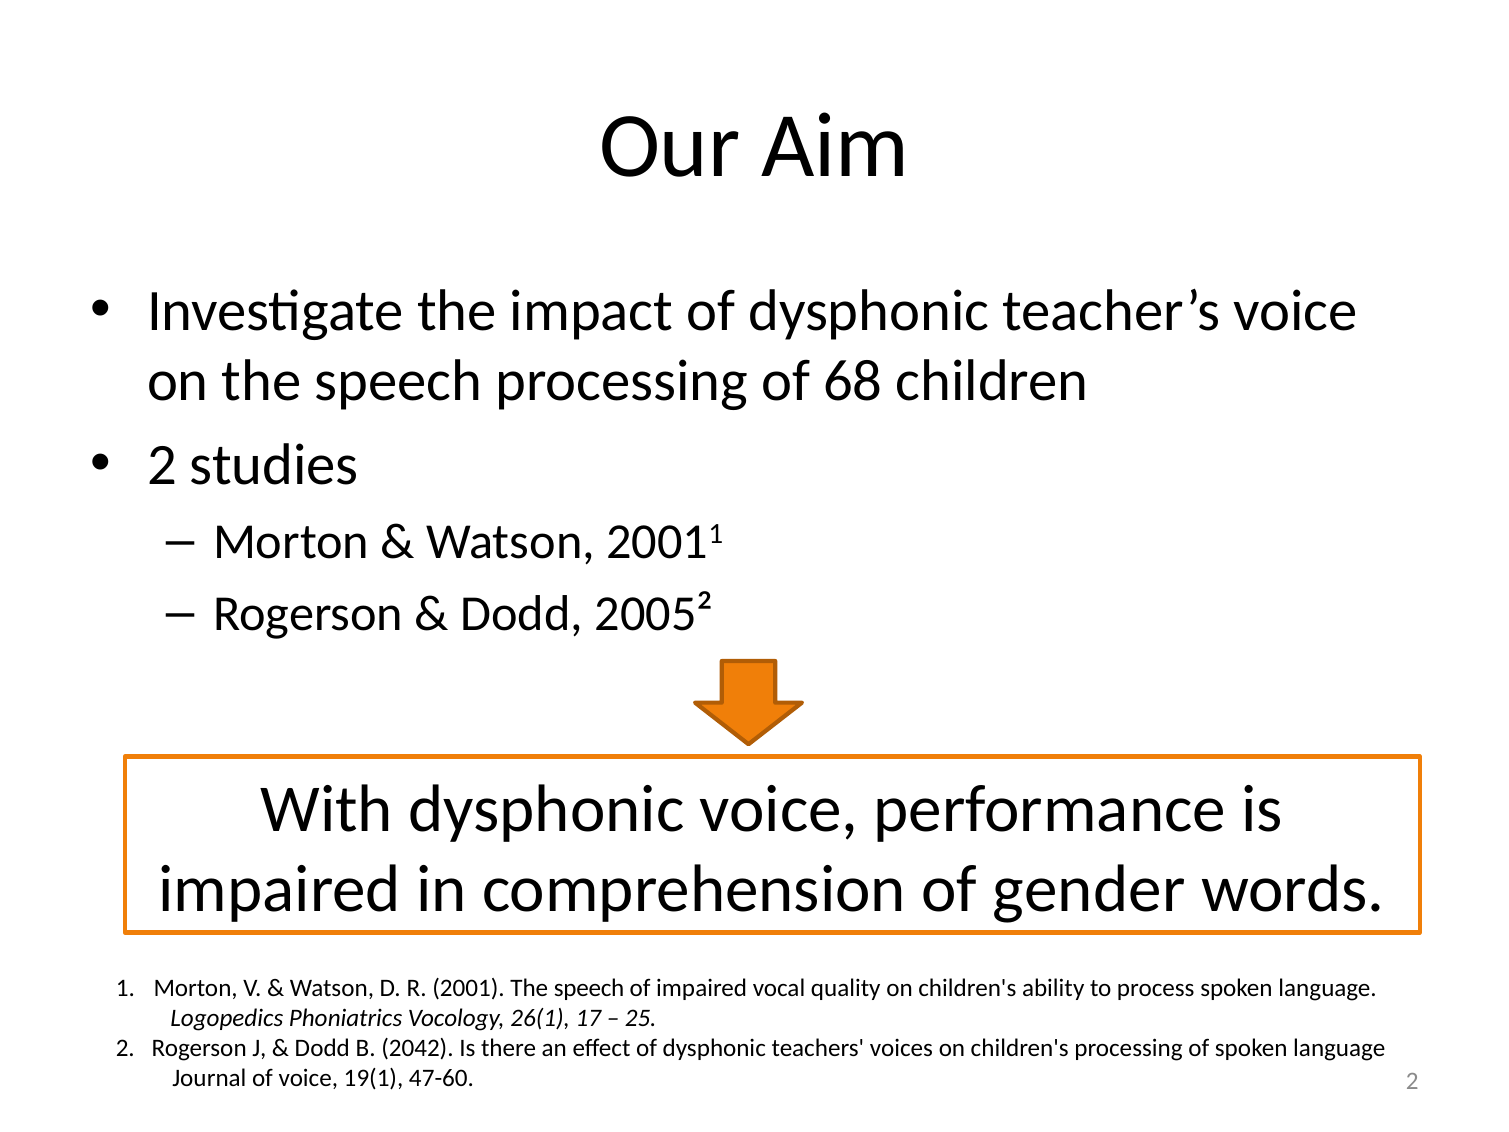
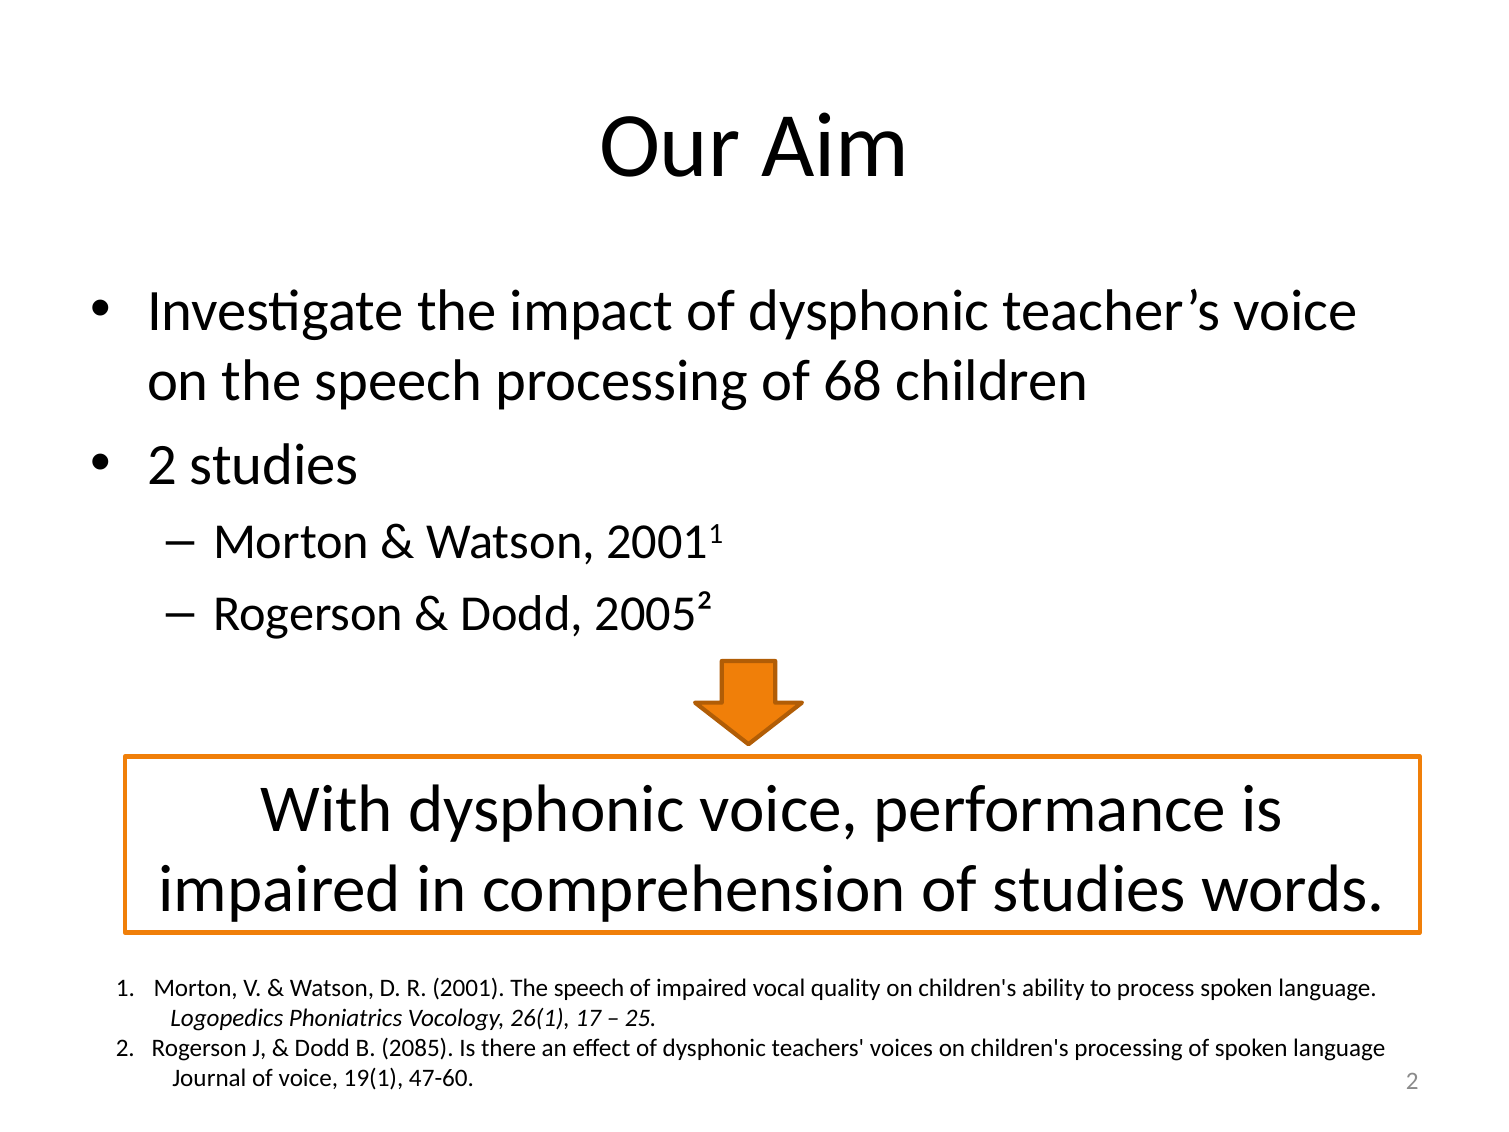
of gender: gender -> studies (1089, 889)
2042: 2042 -> 2085 (417, 1048)
